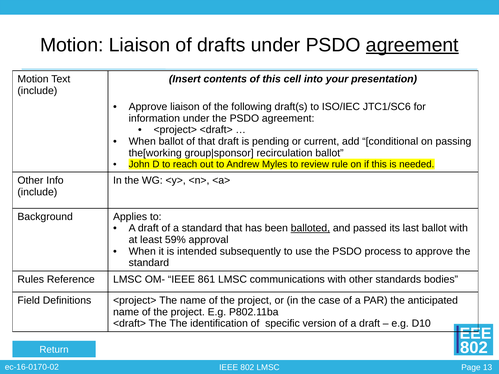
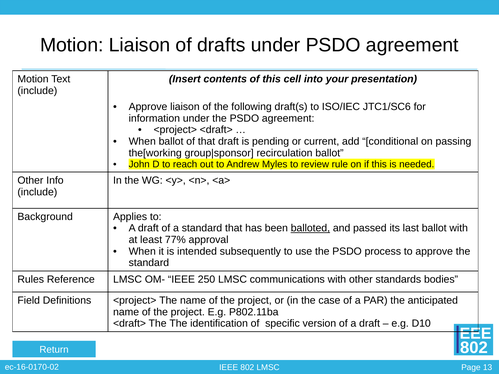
agreement underline: present -> none (412, 45)
59%: 59% -> 77% (175, 240)
861: 861 -> 250 (206, 280)
